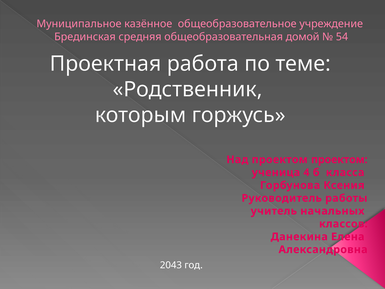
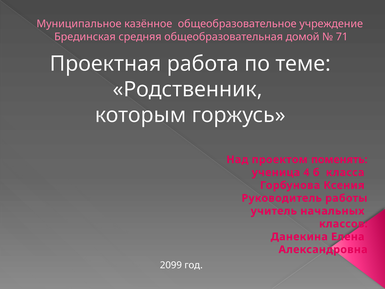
54: 54 -> 71 (342, 37)
проектом проектом: проектом -> поменять (339, 159)
2043: 2043 -> 2099 (171, 265)
